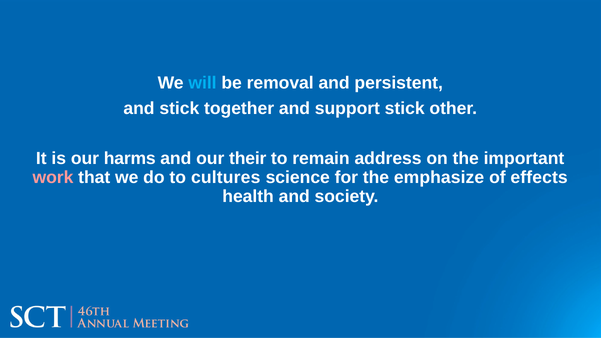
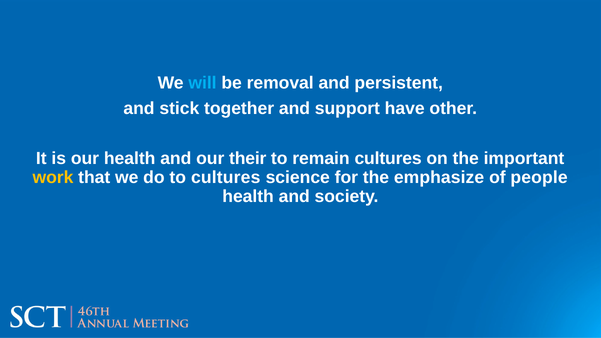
support stick: stick -> have (405, 108)
our harms: harms -> health (130, 159)
remain address: address -> cultures (388, 159)
work colour: pink -> yellow (53, 178)
effects: effects -> people (539, 178)
